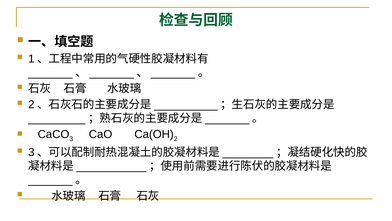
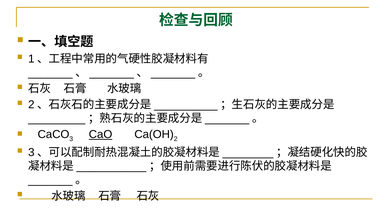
CaO underline: none -> present (101, 134)
